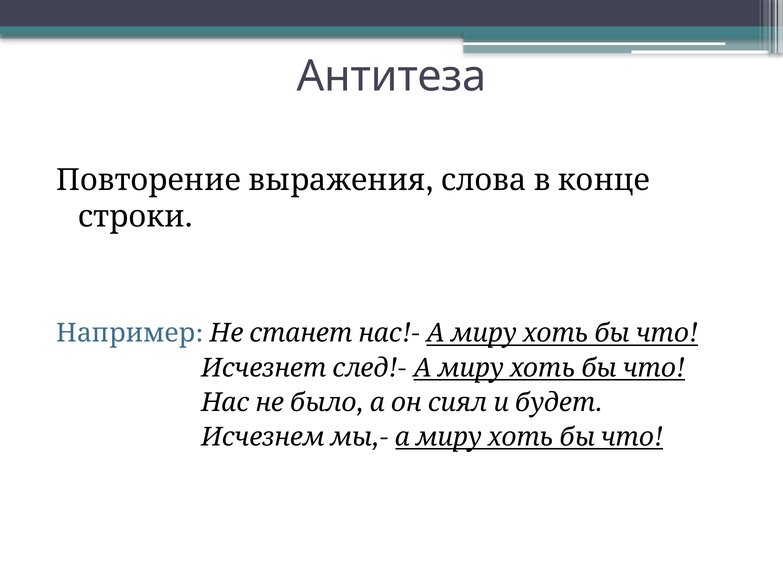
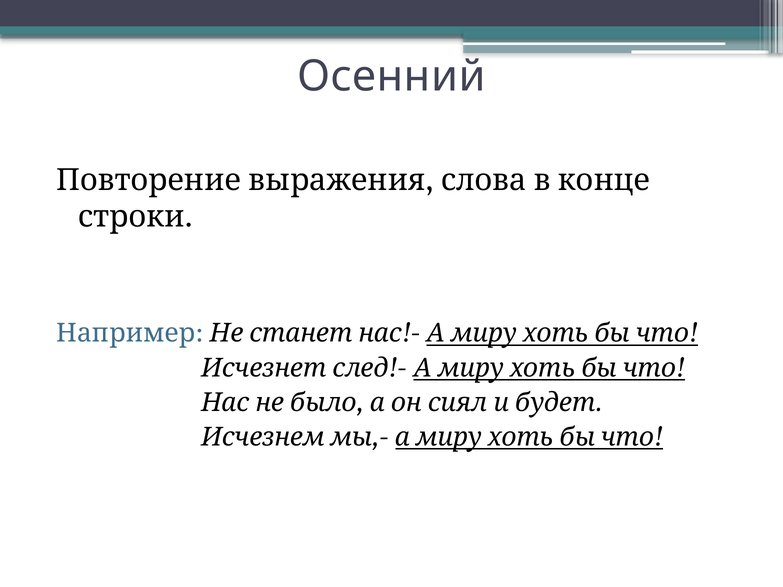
Антитеза: Антитеза -> Осенний (391, 76)
